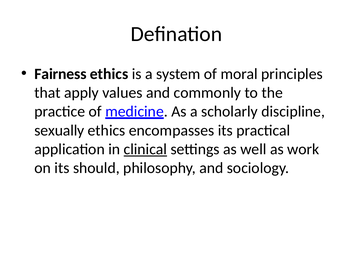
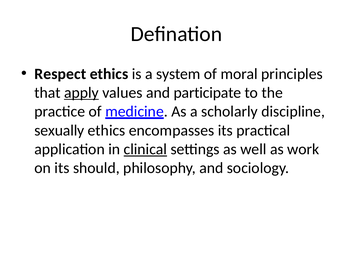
Fairness: Fairness -> Respect (60, 74)
apply underline: none -> present (81, 93)
commonly: commonly -> participate (207, 93)
